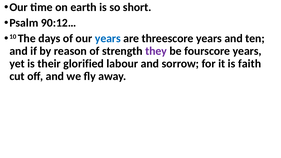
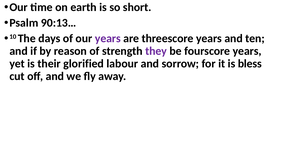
90:12…: 90:12… -> 90:13… (59, 23)
years colour: blue -> purple (108, 38)
faith: faith -> bless (250, 64)
